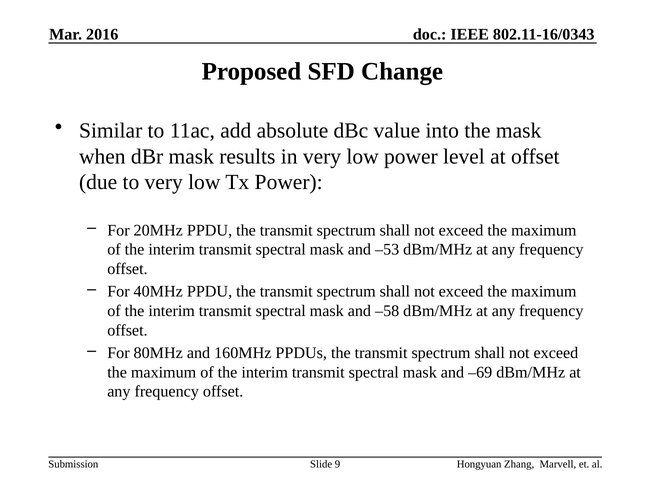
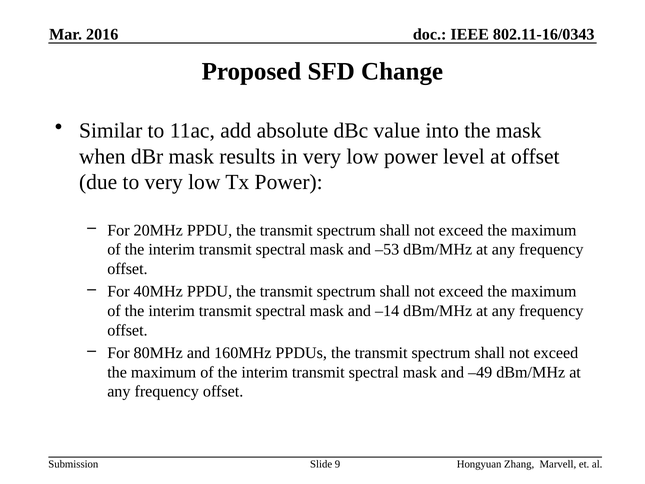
–58: –58 -> –14 (387, 311)
–69: –69 -> –49 (480, 372)
